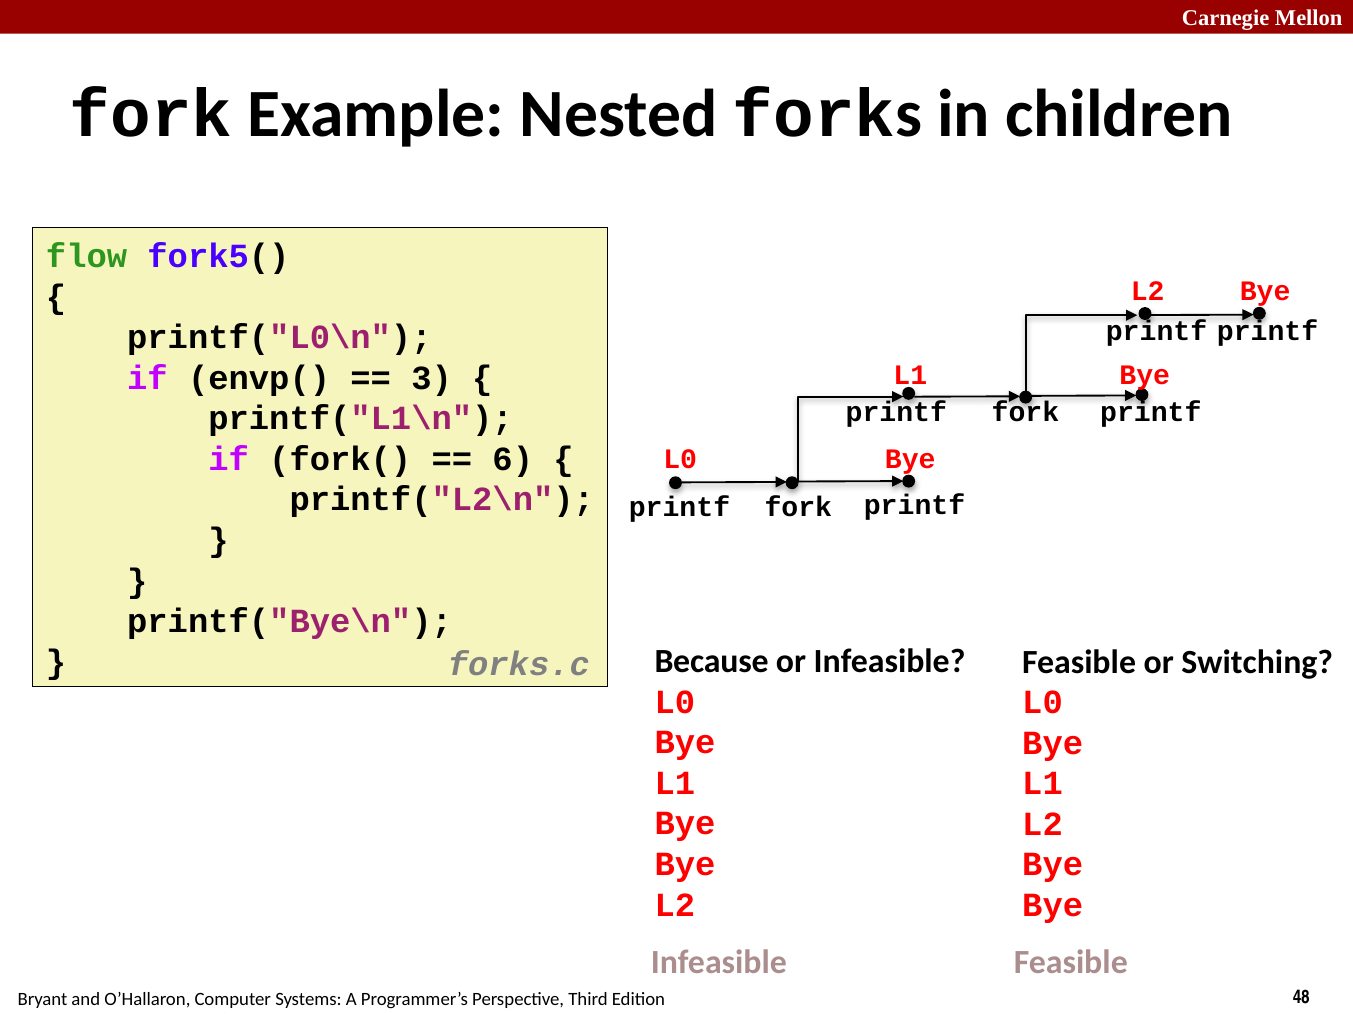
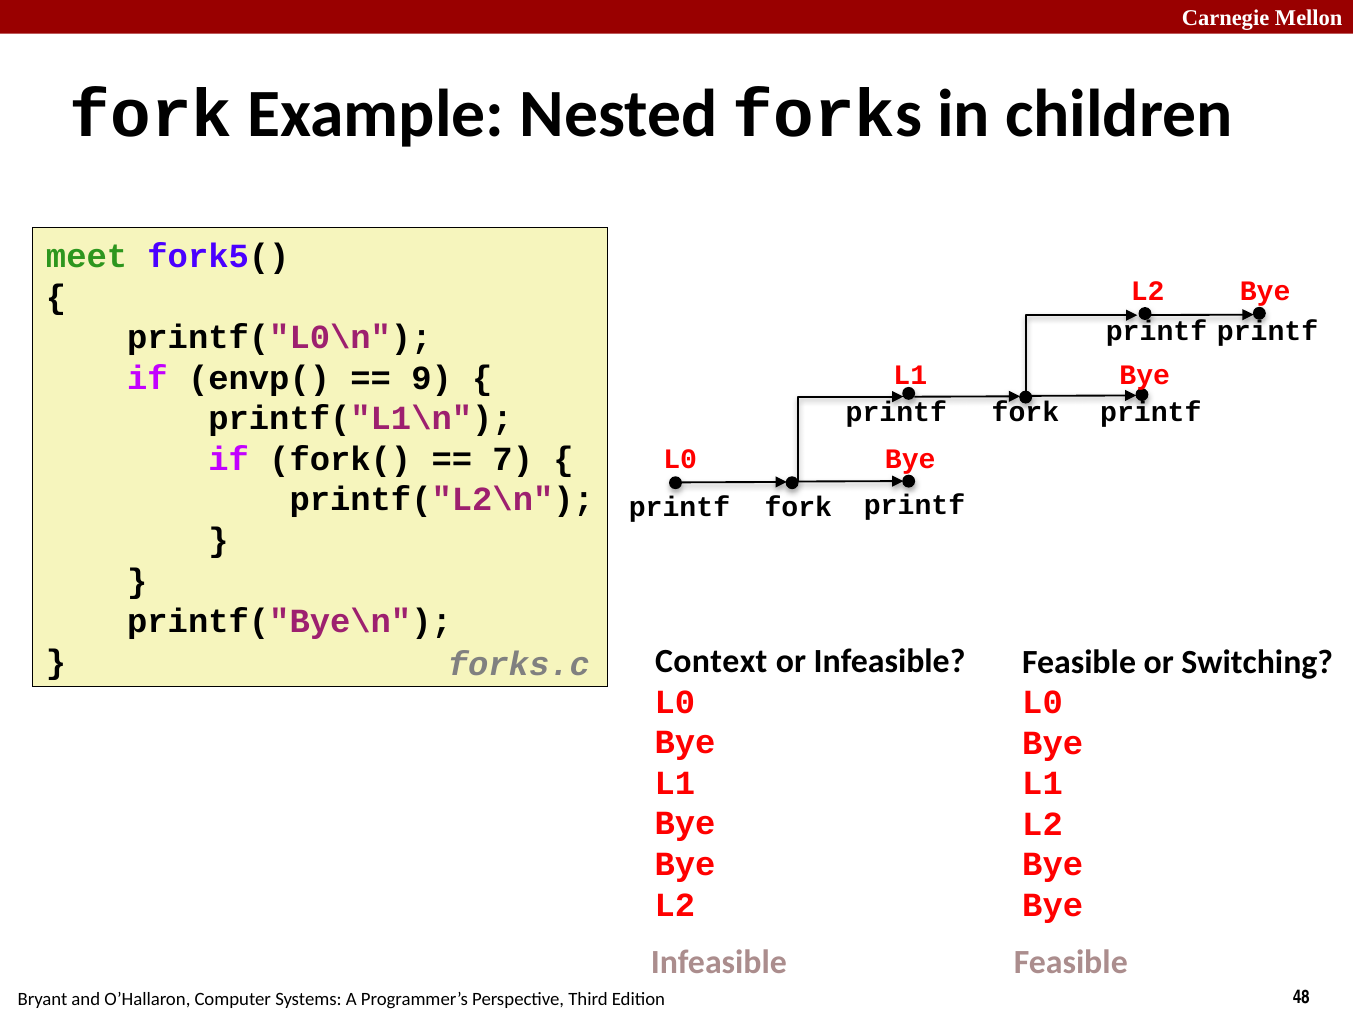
flow: flow -> meet (87, 257)
3: 3 -> 9 (432, 378)
6: 6 -> 7 (513, 460)
Because: Because -> Context (711, 662)
